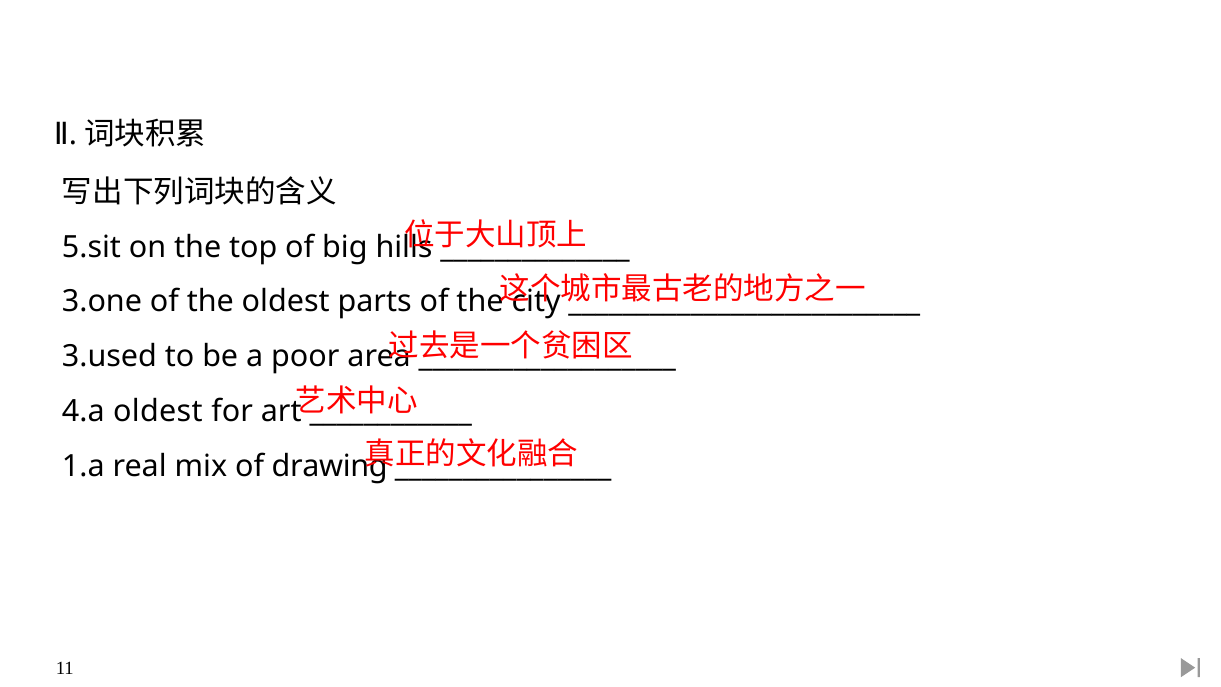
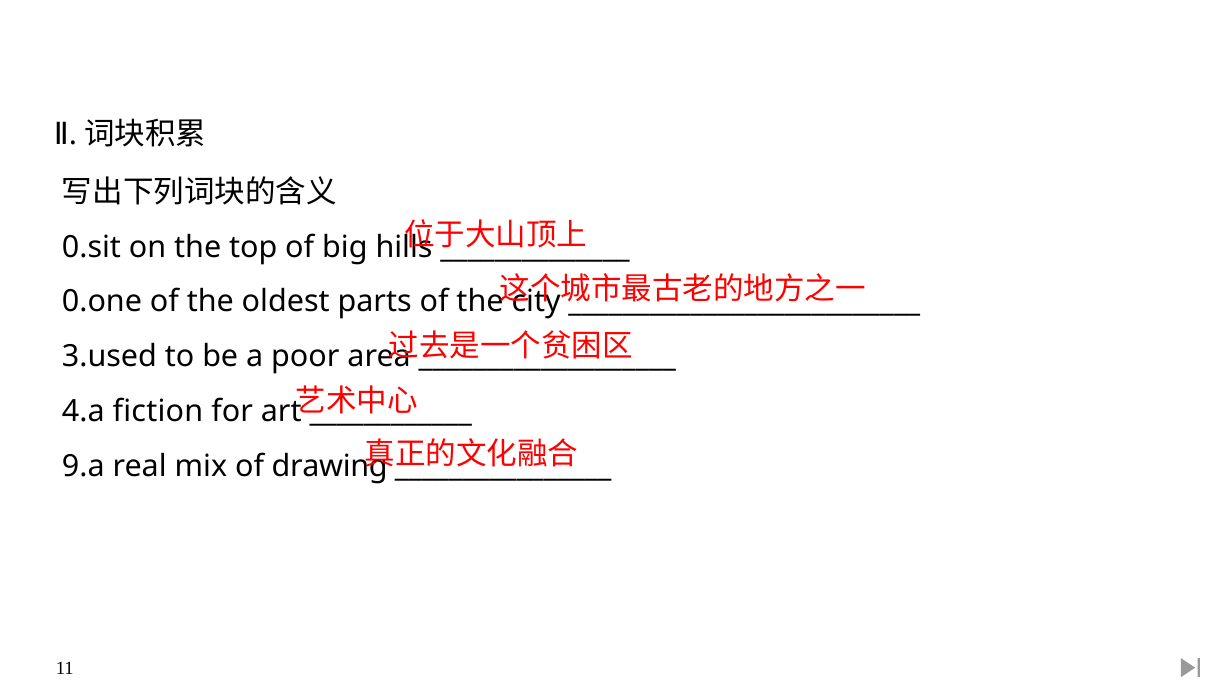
5.sit: 5.sit -> 0.sit (91, 247)
3.one: 3.one -> 0.one (102, 302)
4.a oldest: oldest -> fiction (158, 412)
1.a: 1.a -> 9.a (83, 467)
